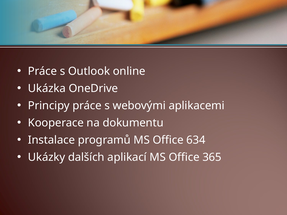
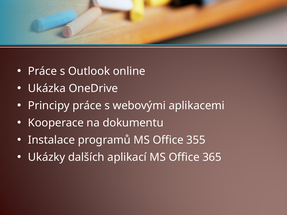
634: 634 -> 355 (196, 140)
